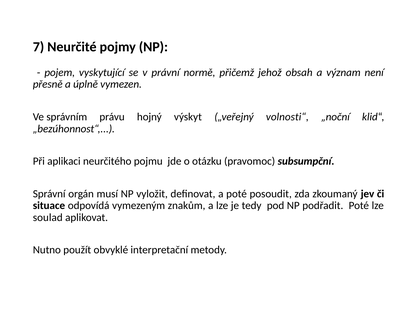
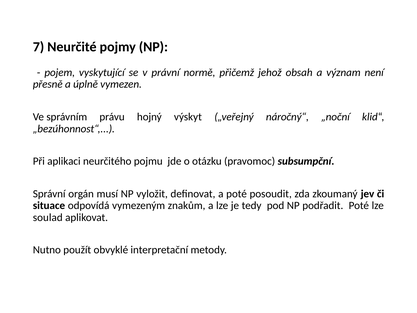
volnosti“: volnosti“ -> náročný“ (287, 117)
